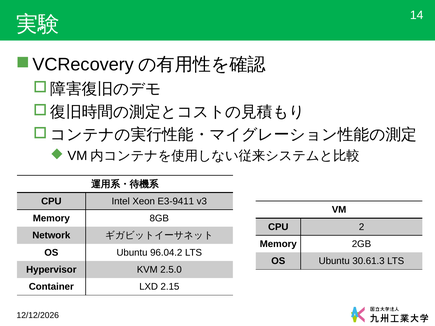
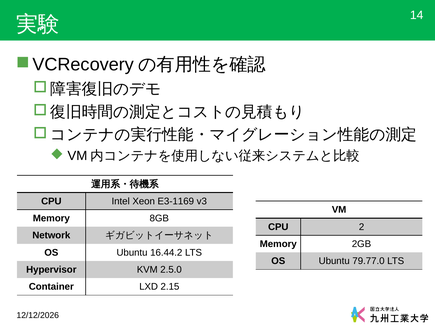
E3-9411: E3-9411 -> E3-1169 (176, 201)
96.04.2: 96.04.2 -> 16.44.2 (166, 253)
30.61.3: 30.61.3 -> 79.77.0 (368, 261)
